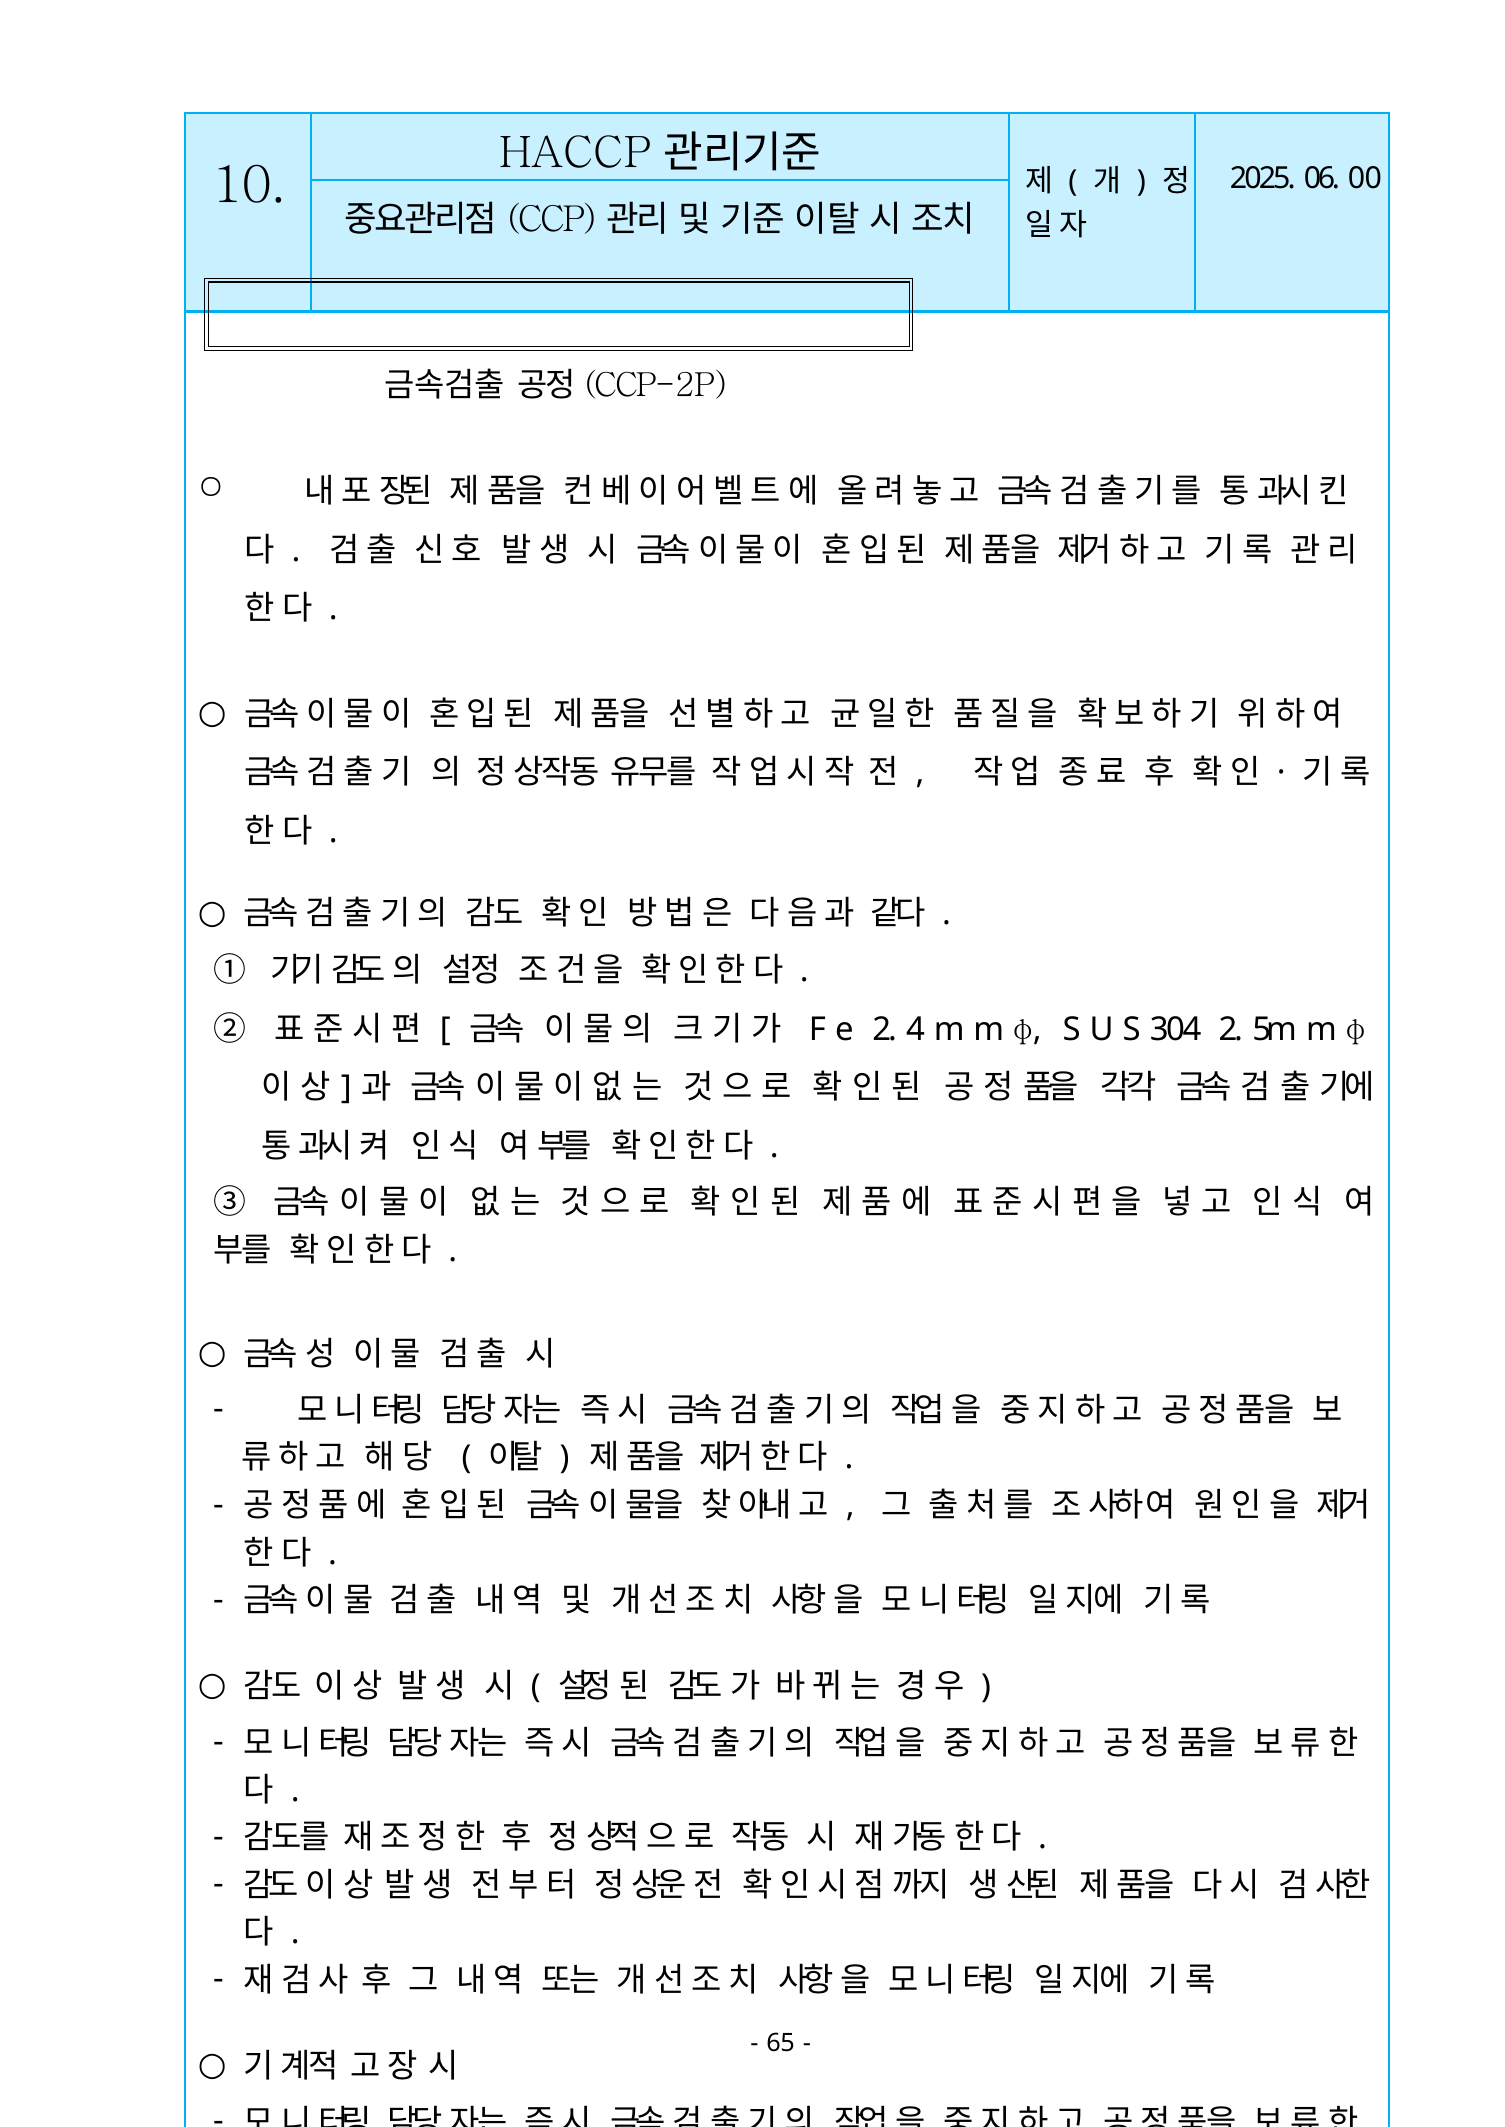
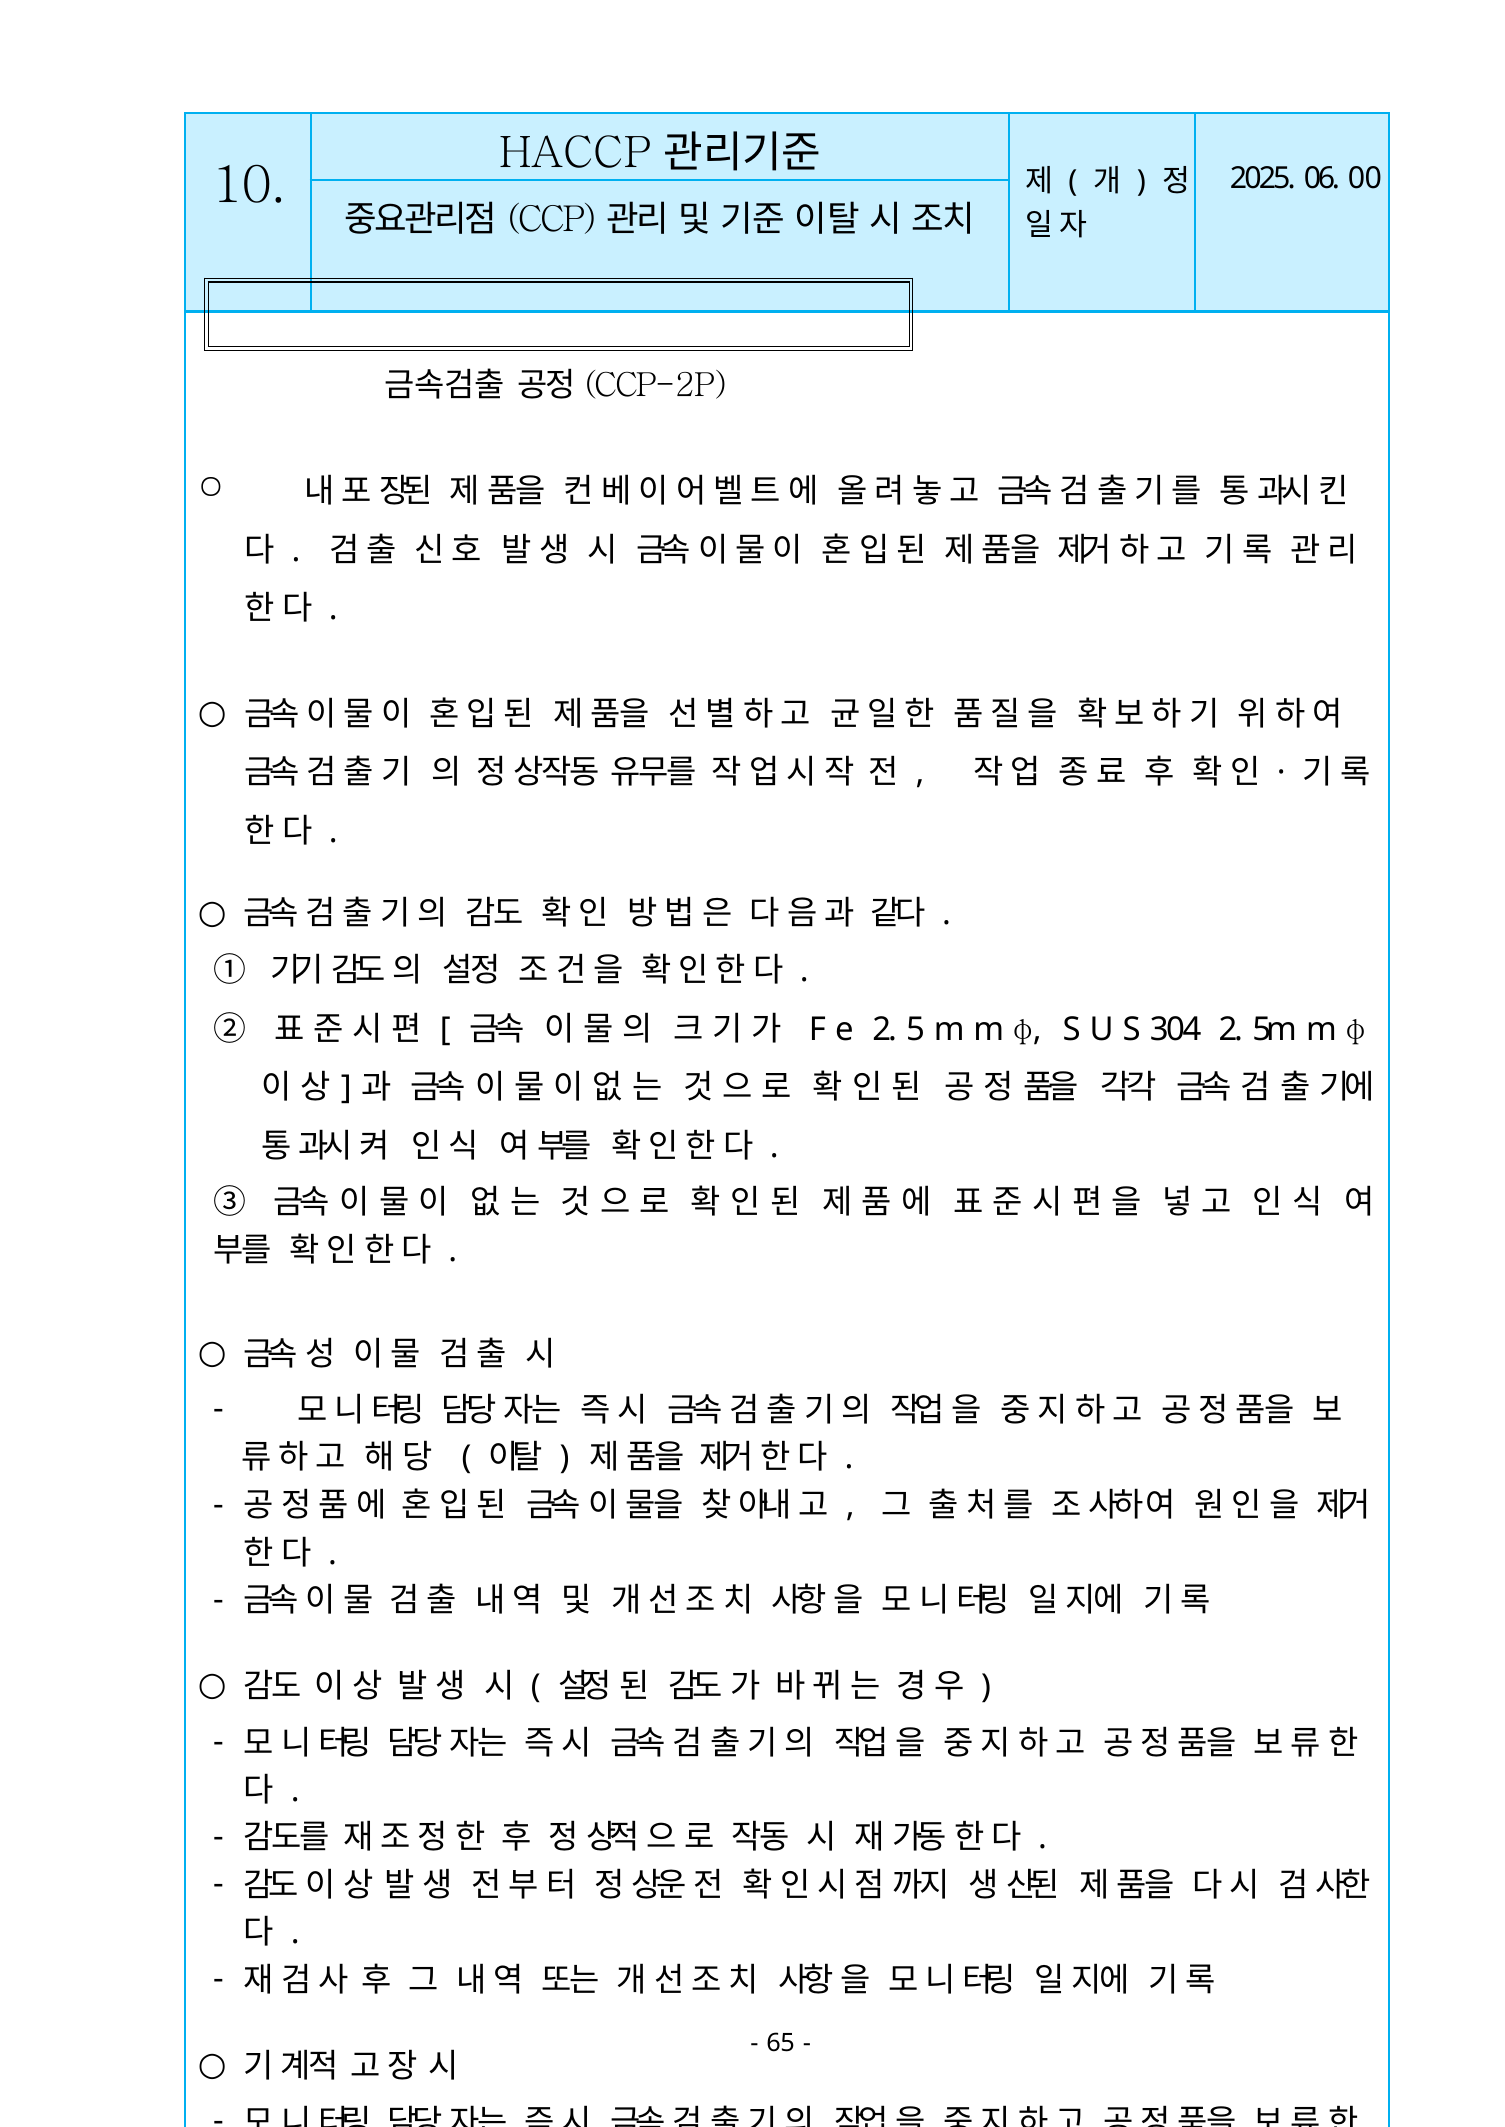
4: 4 -> 5 (915, 1029)
